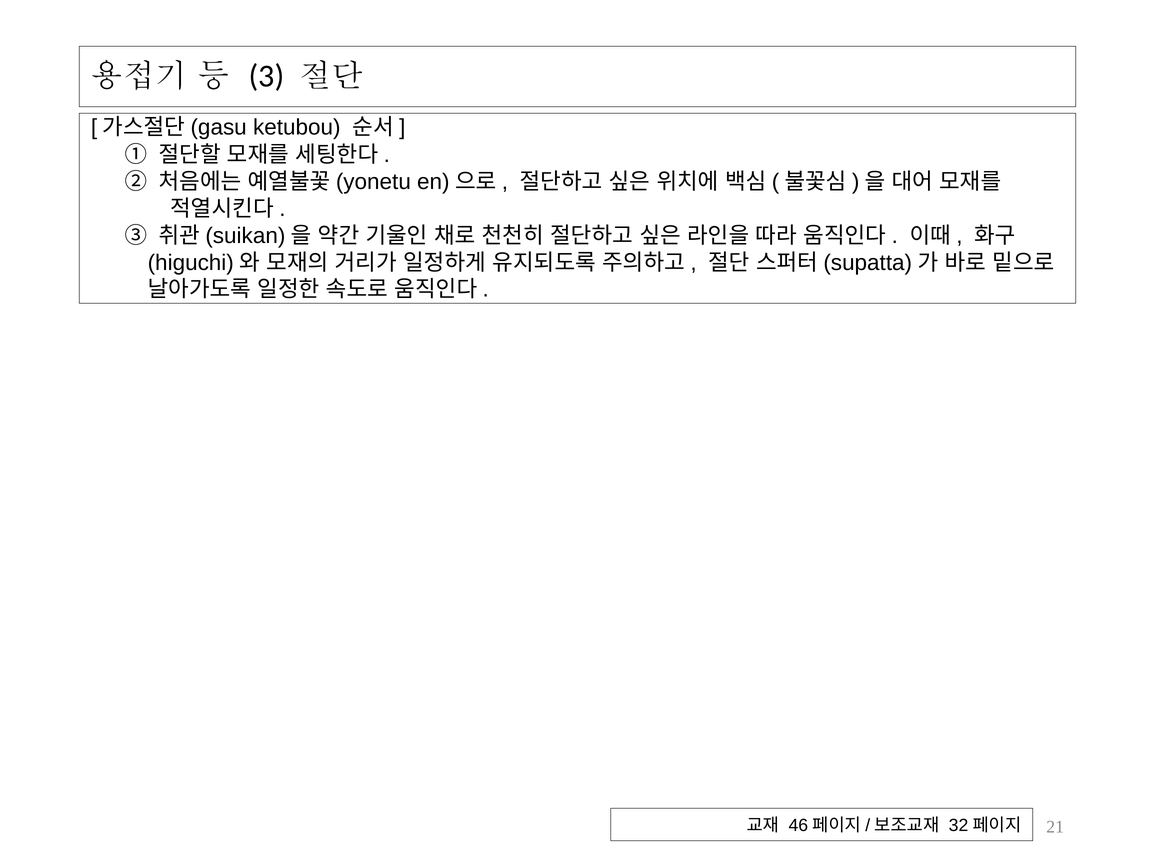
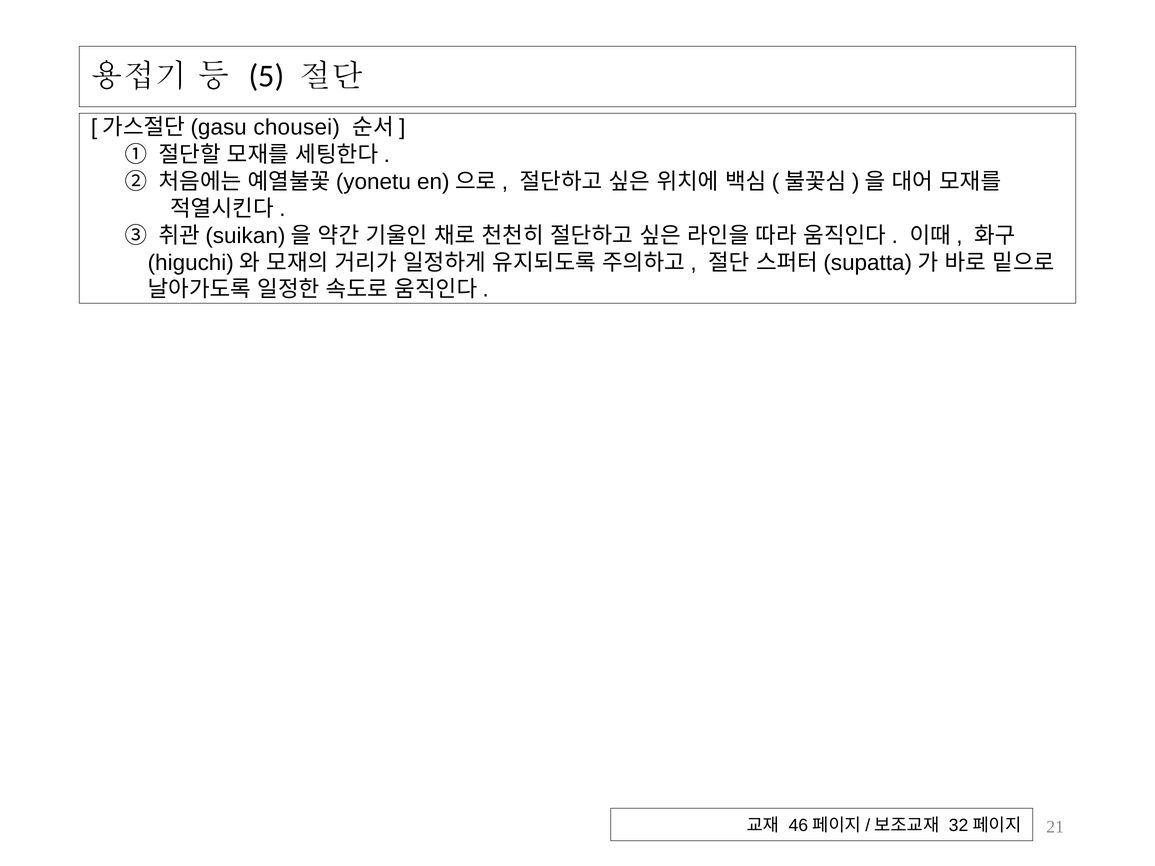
3: 3 -> 5 (266, 76)
ketubou: ketubou -> chousei (297, 128)
